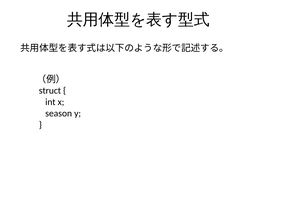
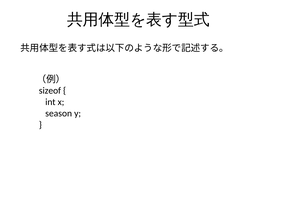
struct: struct -> sizeof (50, 91)
